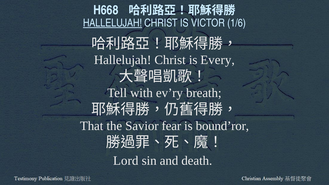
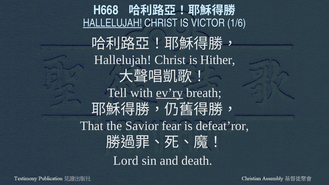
Every: Every -> Hither (218, 60)
ev’ry underline: none -> present (169, 93)
bound’ror: bound’ror -> defeat’ror (222, 126)
